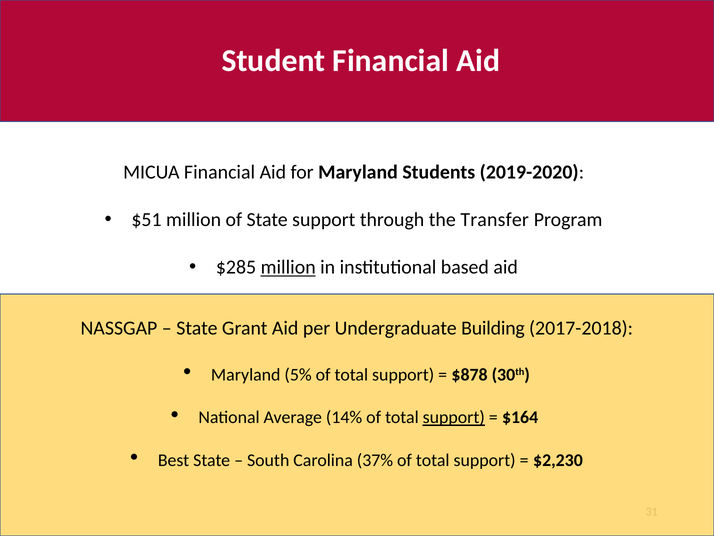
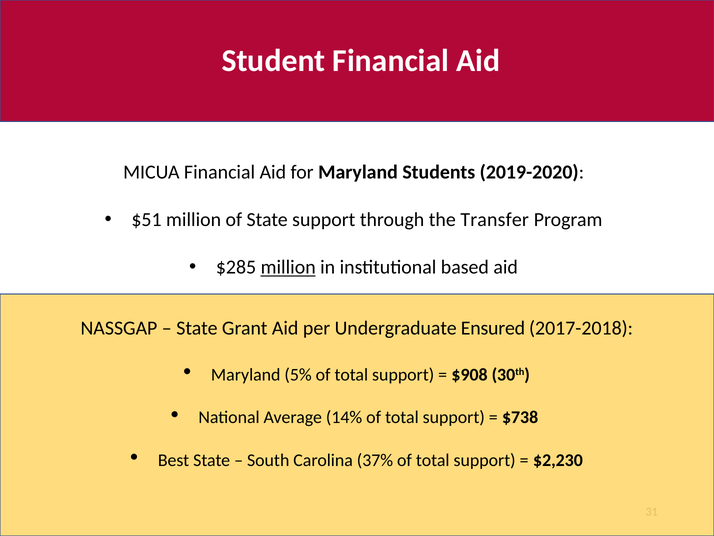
Building: Building -> Ensured (493, 328)
$878: $878 -> $908 (470, 374)
support underline: present -> none (454, 417)
$164: $164 -> $738 (520, 417)
